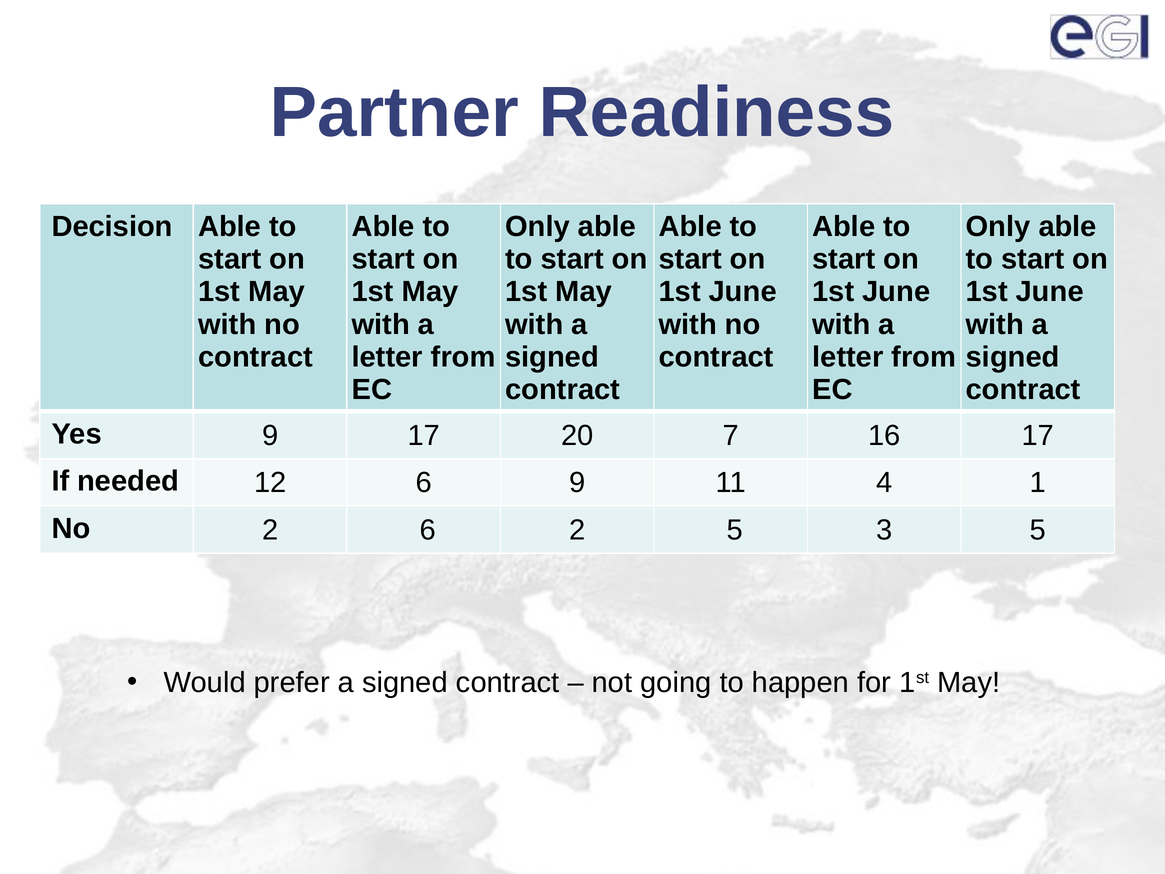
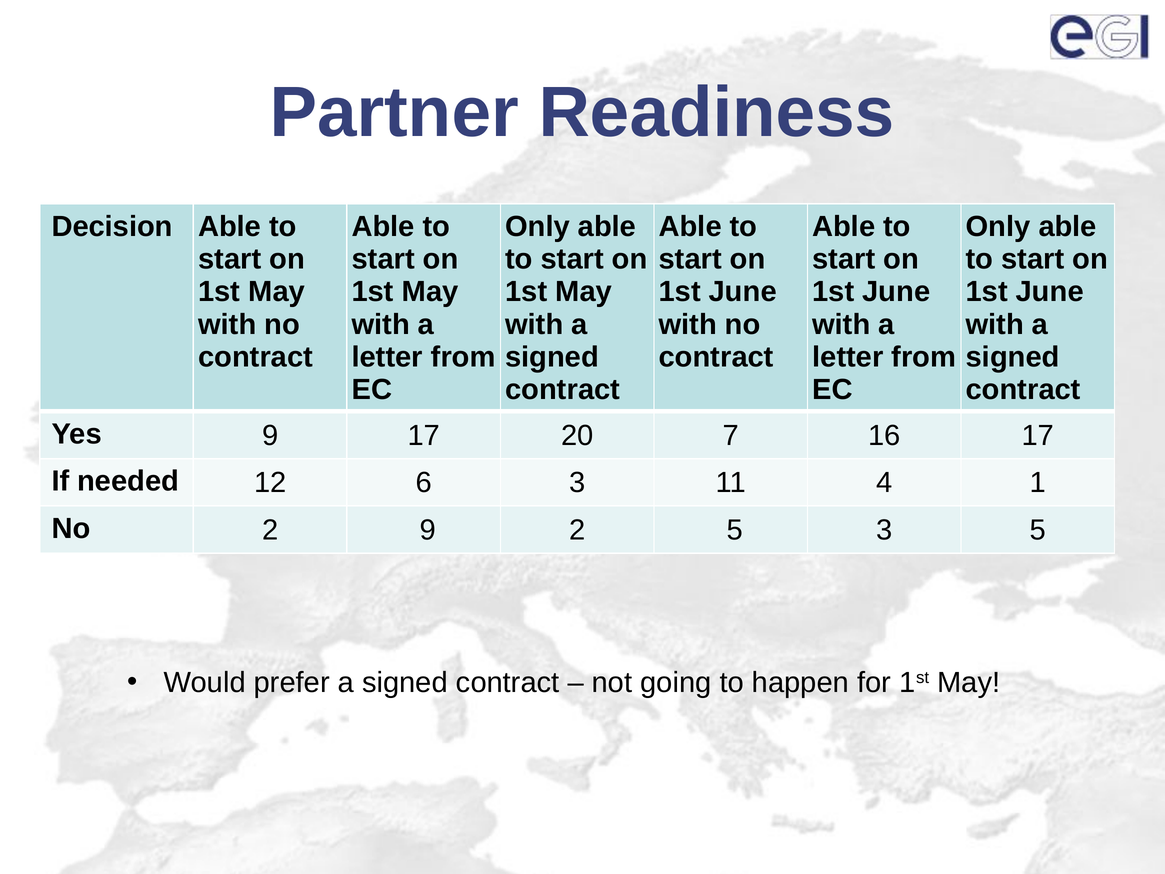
6 9: 9 -> 3 (577, 483)
2 6: 6 -> 9 (428, 530)
